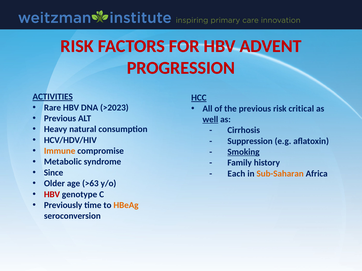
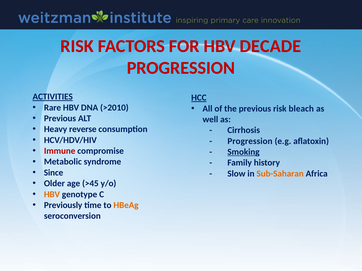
ADVENT: ADVENT -> DECADE (270, 46)
>2023: >2023 -> >2010 (114, 108)
critical: critical -> bleach (301, 109)
well underline: present -> none (210, 120)
natural: natural -> reverse (83, 129)
Suppression: Suppression -> Progression (250, 141)
Immune colour: orange -> red (60, 151)
Each: Each -> Slow (236, 174)
>63: >63 -> >45 (90, 184)
HBV colour: red -> orange (52, 195)
